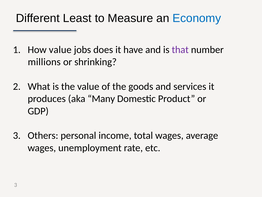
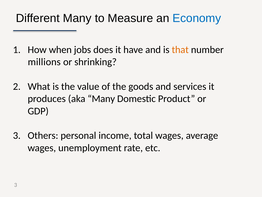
Different Least: Least -> Many (77, 18)
How value: value -> when (60, 50)
that colour: purple -> orange (180, 50)
